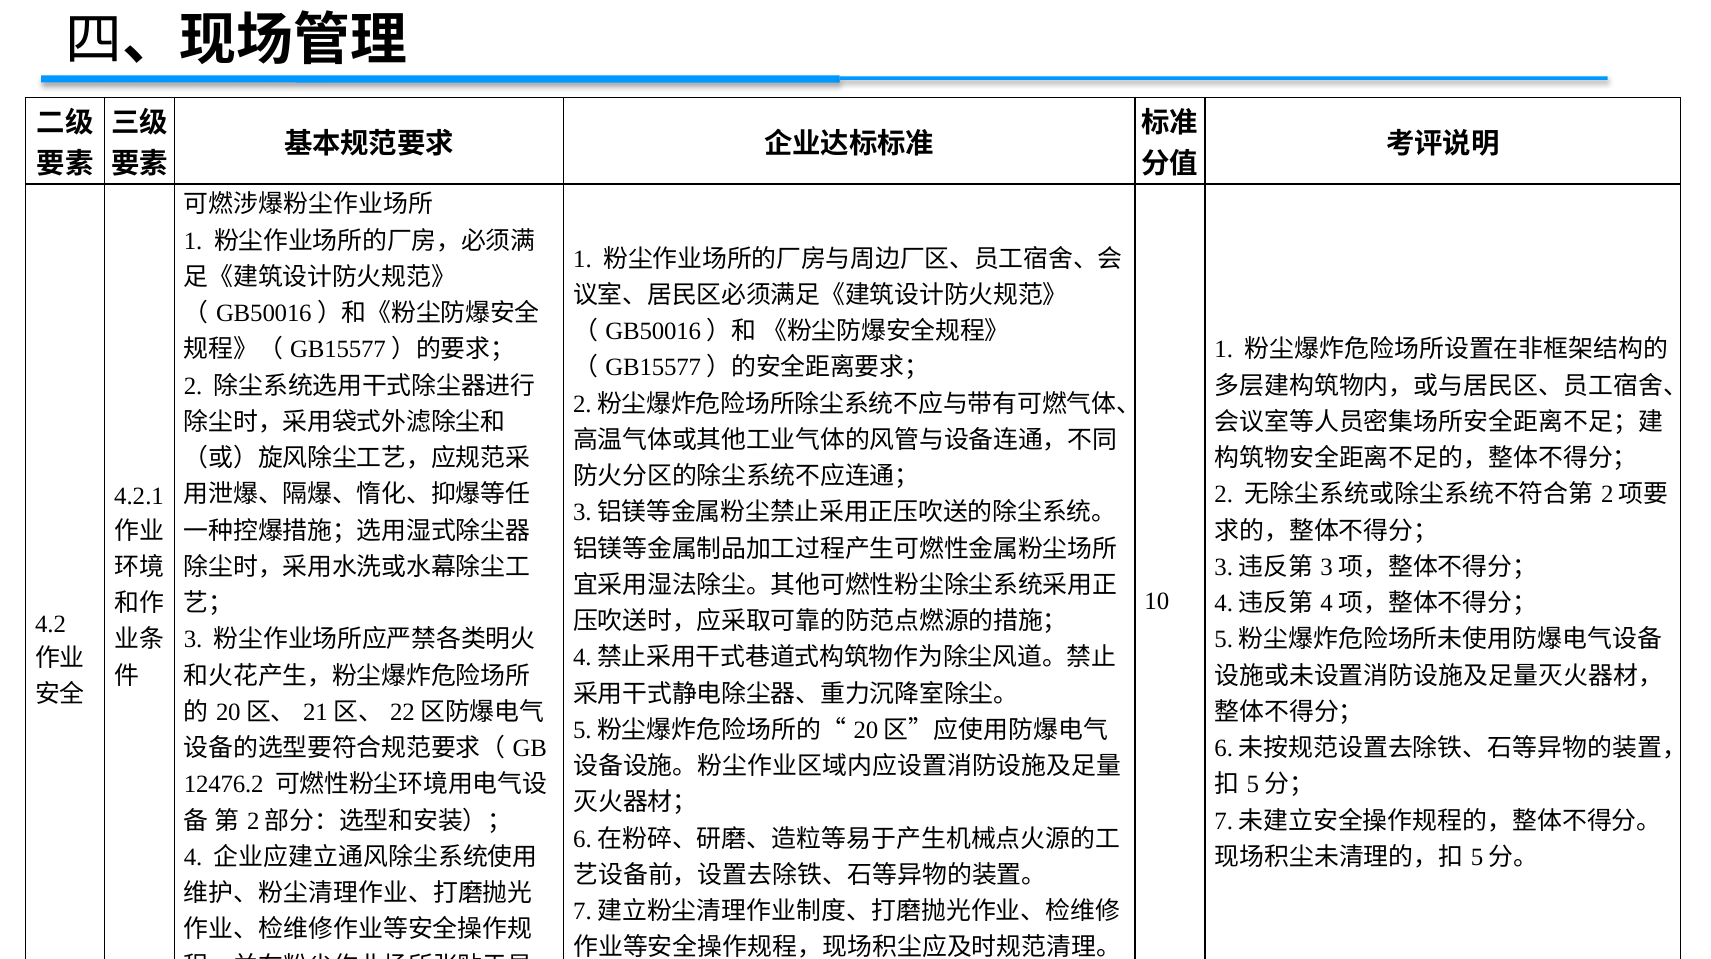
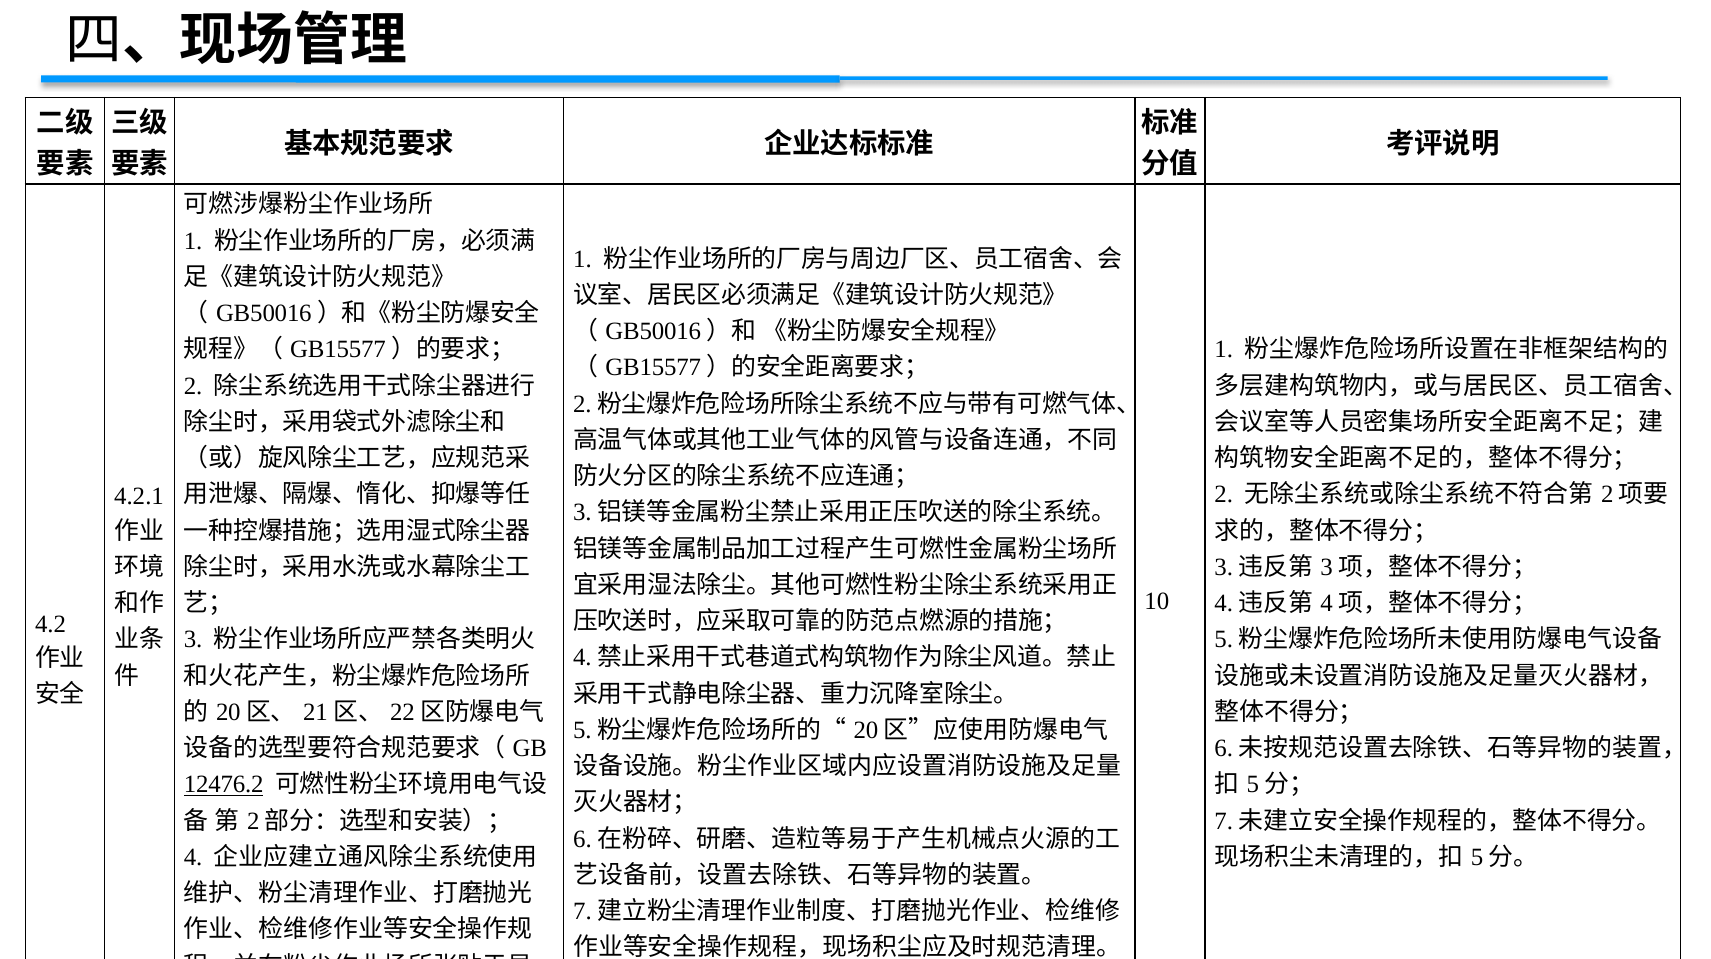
12476.2 underline: none -> present (224, 784)
